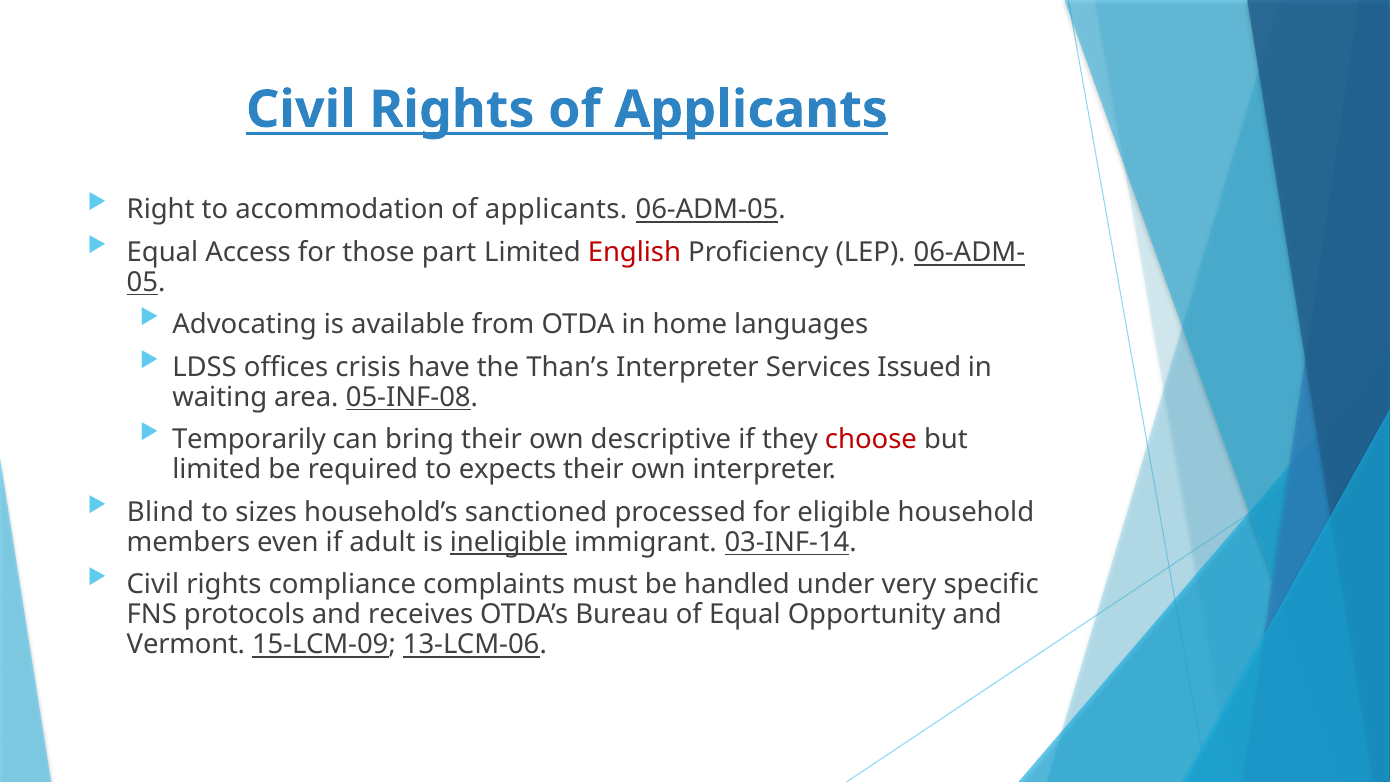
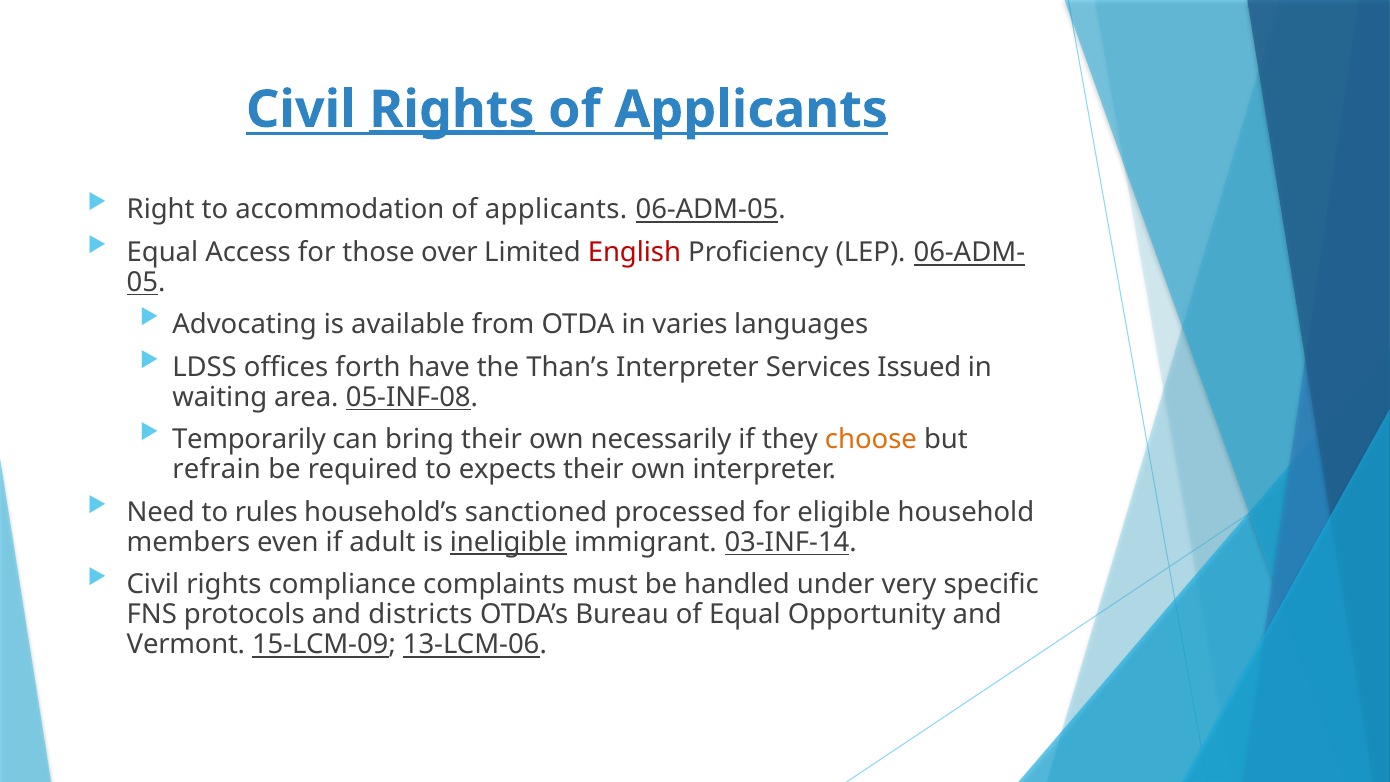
Rights underline: none -> present (452, 110)
part: part -> over (449, 252)
home: home -> varies (690, 325)
crisis: crisis -> forth (368, 367)
descriptive: descriptive -> necessarily (661, 440)
choose colour: red -> orange (871, 440)
limited: limited -> refrain (217, 470)
Blind: Blind -> Need (161, 512)
sizes: sizes -> rules (266, 512)
receives: receives -> districts (420, 614)
